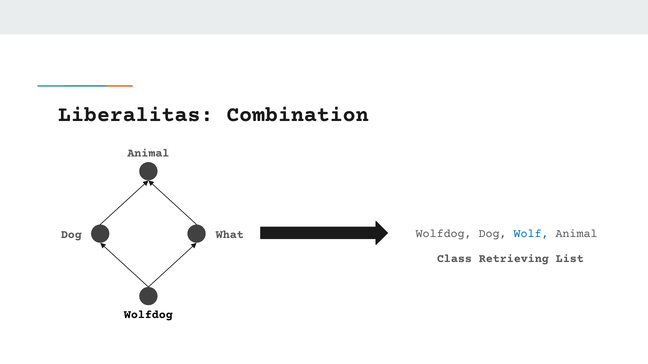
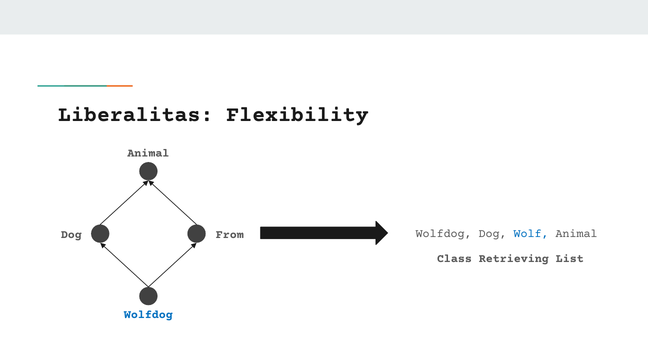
Combination: Combination -> Flexibility (297, 114)
What: What -> From (230, 235)
Wolfdog colour: black -> blue (148, 315)
